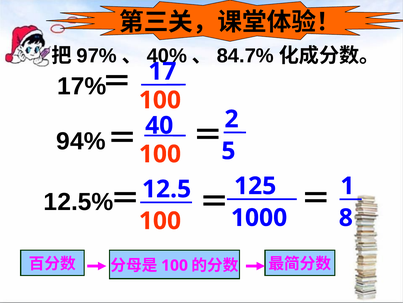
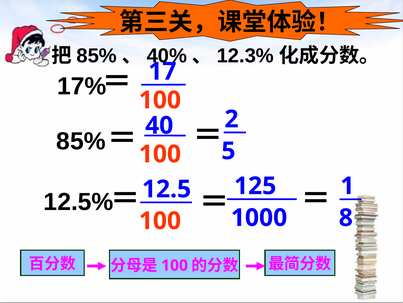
97%: 97% -> 85% (97, 56)
84.7%: 84.7% -> 12.3% (245, 56)
94%: 94% -> 85% (81, 141)
